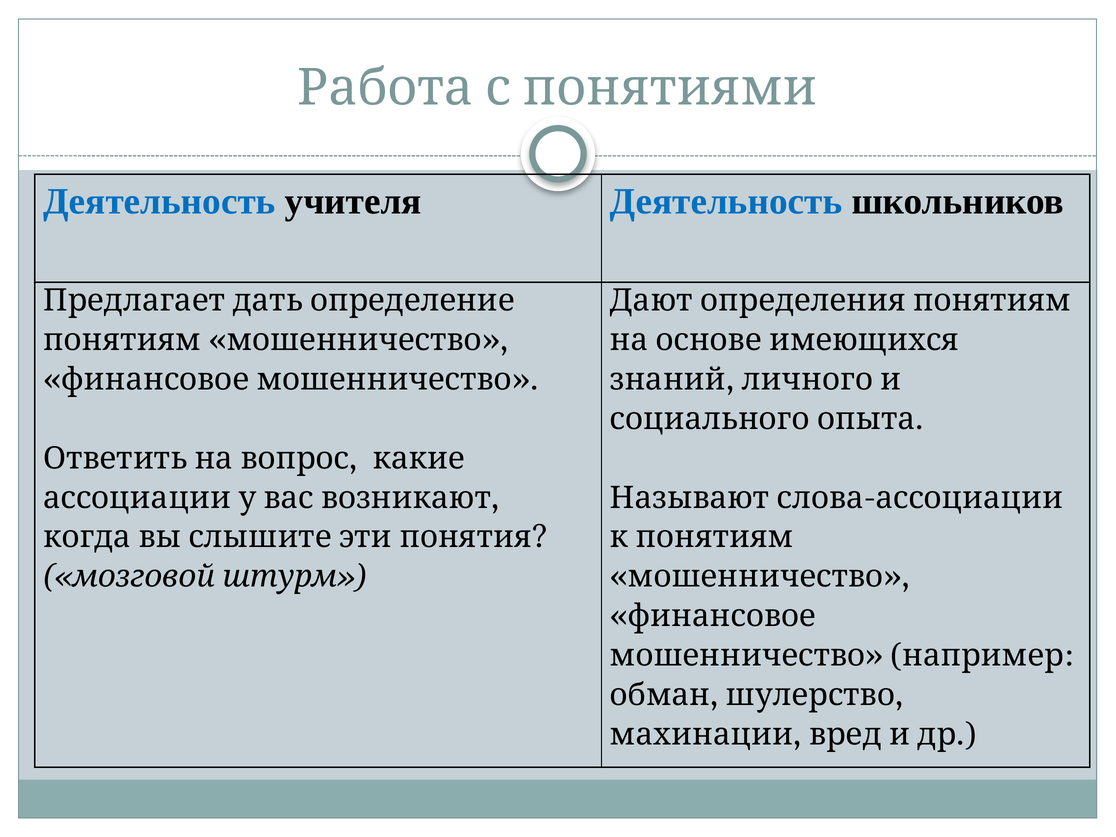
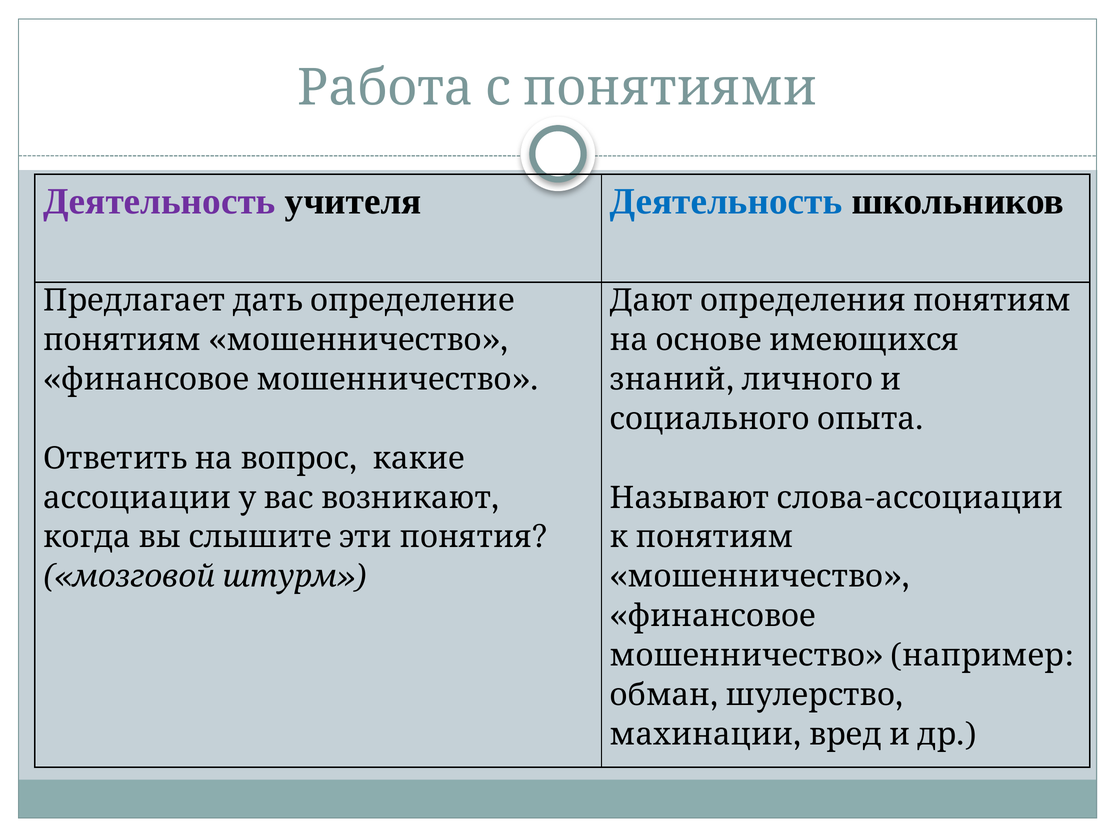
Деятельность colour: blue -> purple (159, 201)
